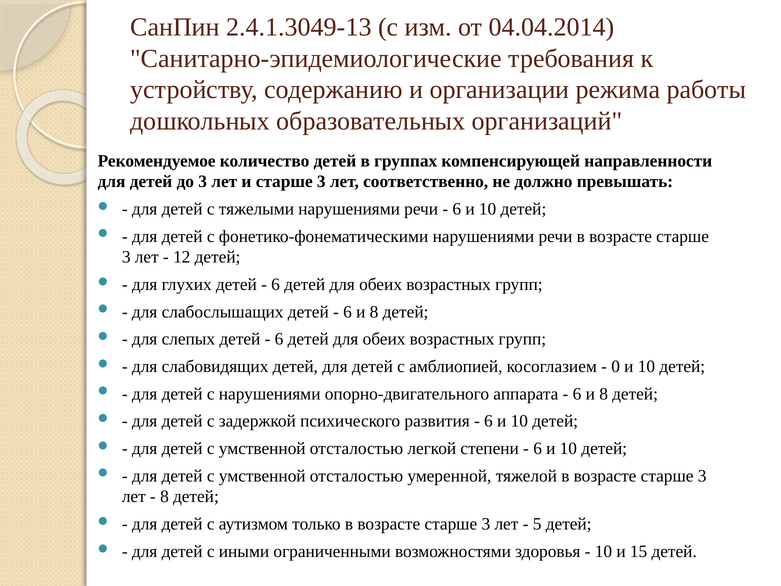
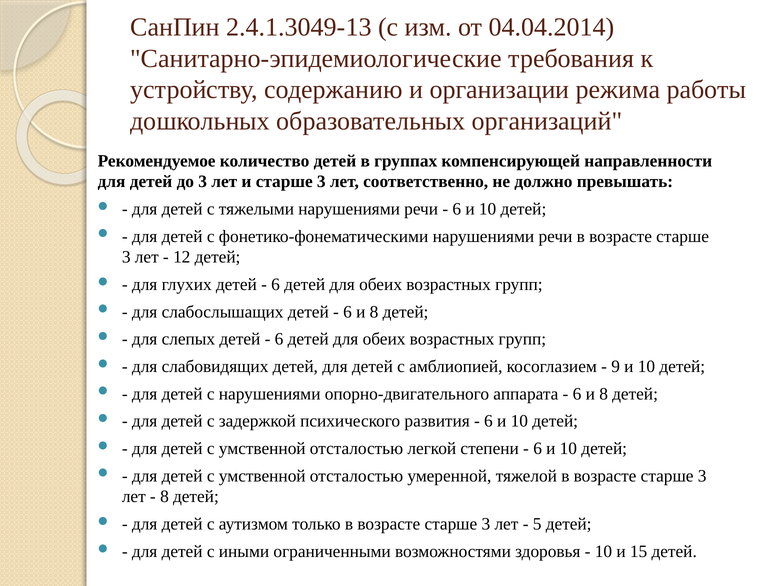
0: 0 -> 9 (616, 366)
